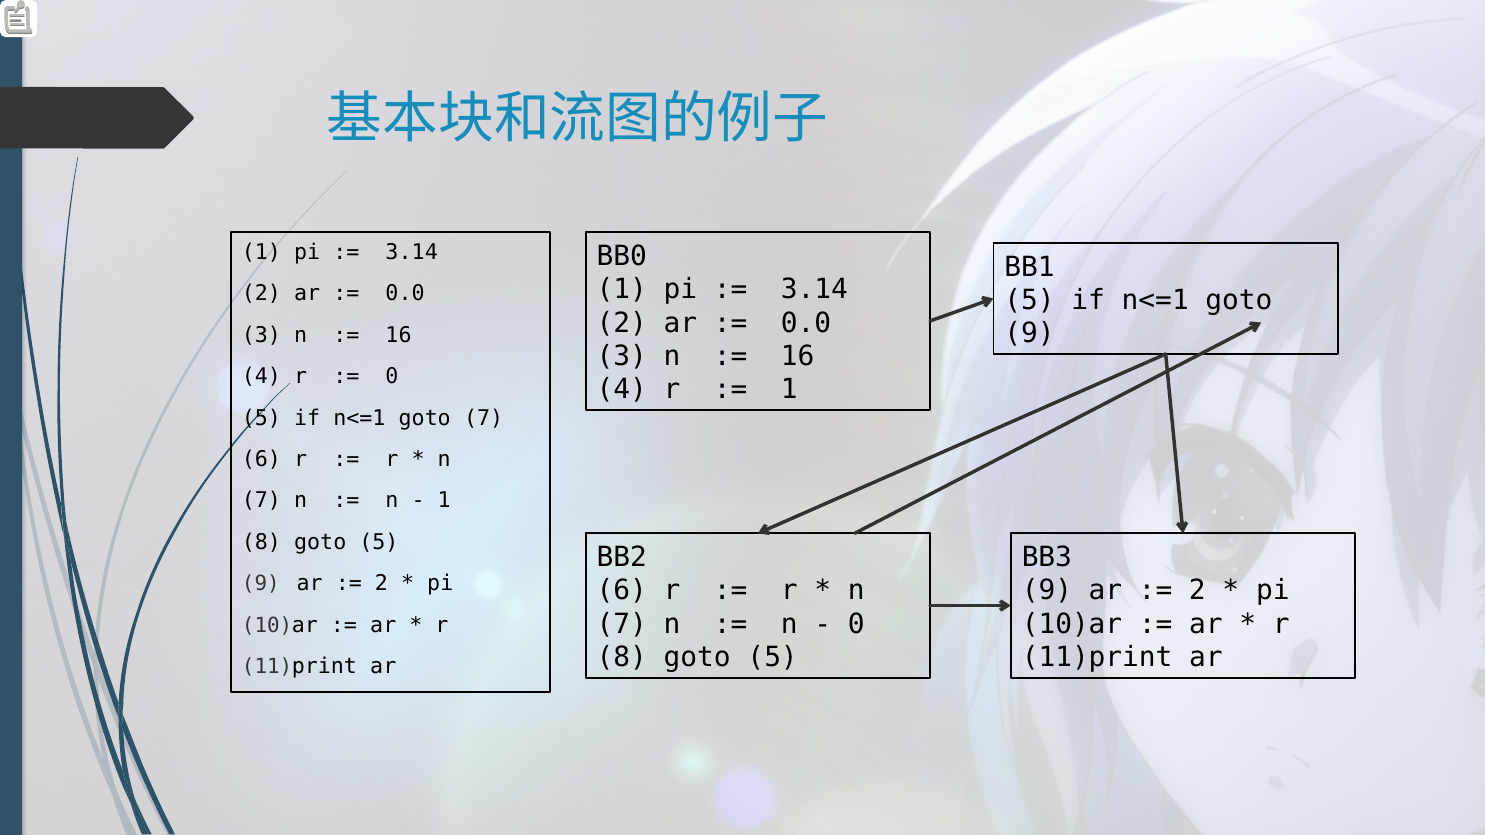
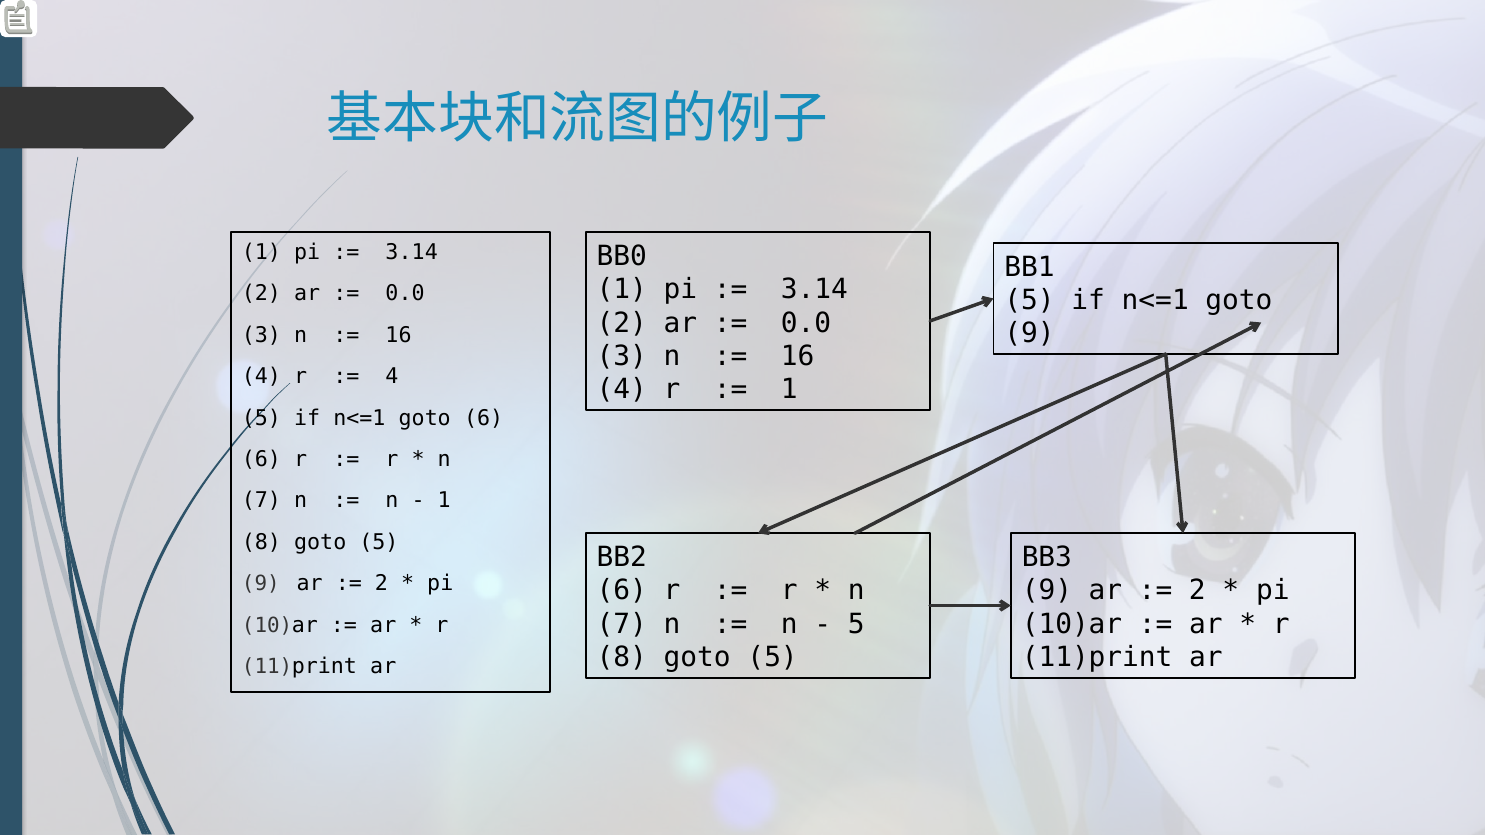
0: 0 -> 4 (392, 377)
goto 7: 7 -> 6 (484, 418)
0: 0 -> 5 (856, 624)
